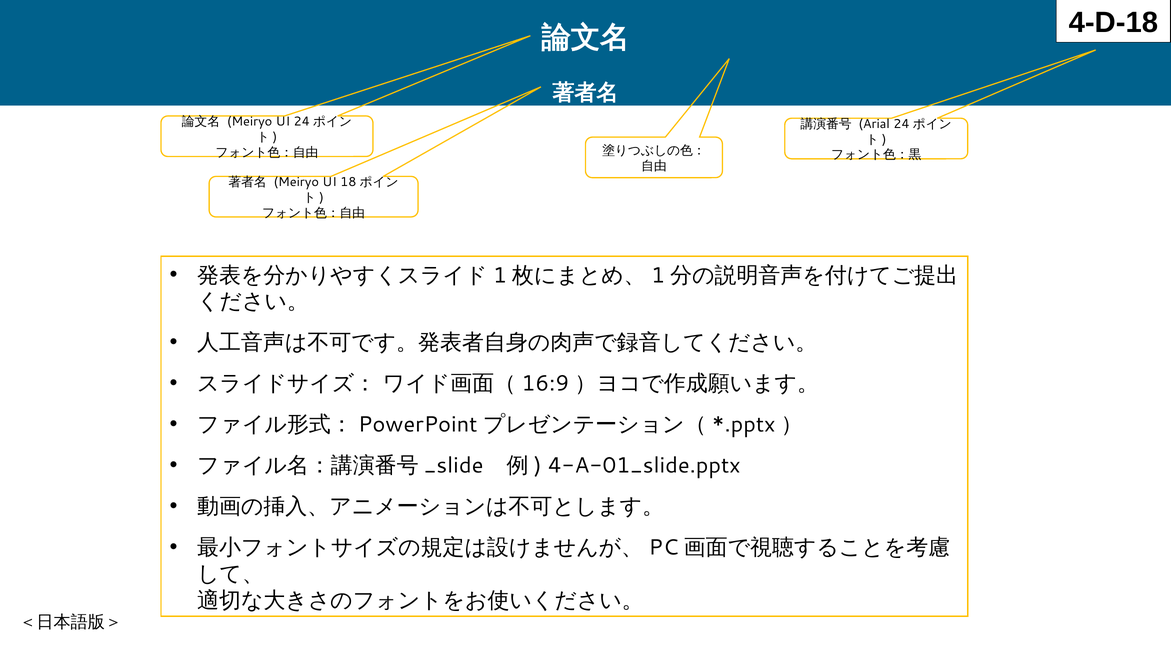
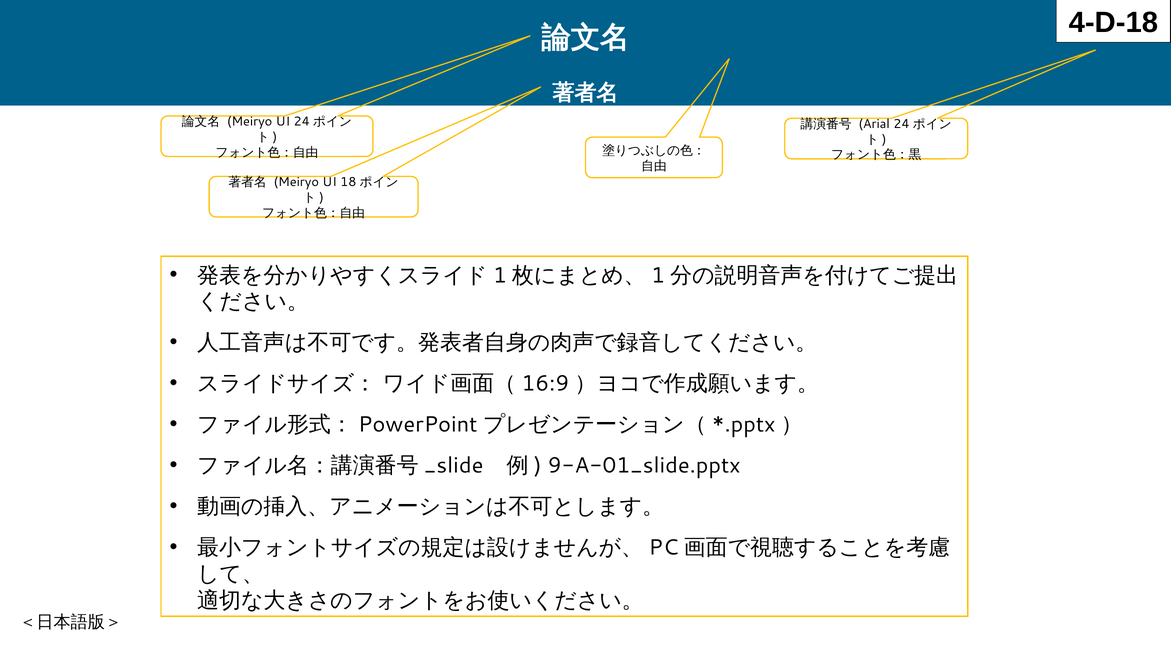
4-A-01_slide.pptx: 4-A-01_slide.pptx -> 9-A-01_slide.pptx (644, 465)
